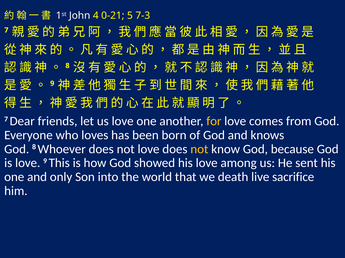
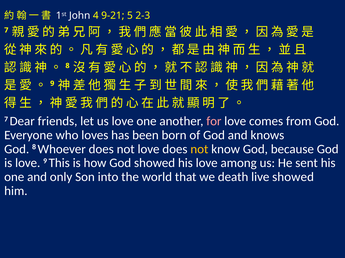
0-21: 0-21 -> 9-21 (113, 16)
7-3: 7-3 -> 2-3 (143, 16)
for colour: yellow -> pink (214, 121)
live sacrifice: sacrifice -> showed (293, 177)
